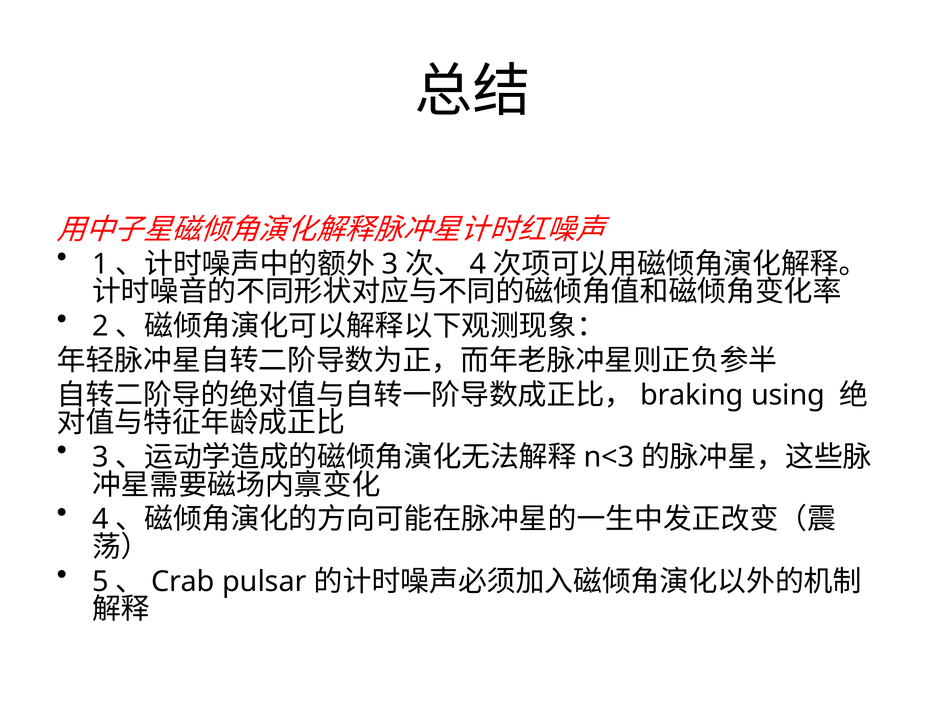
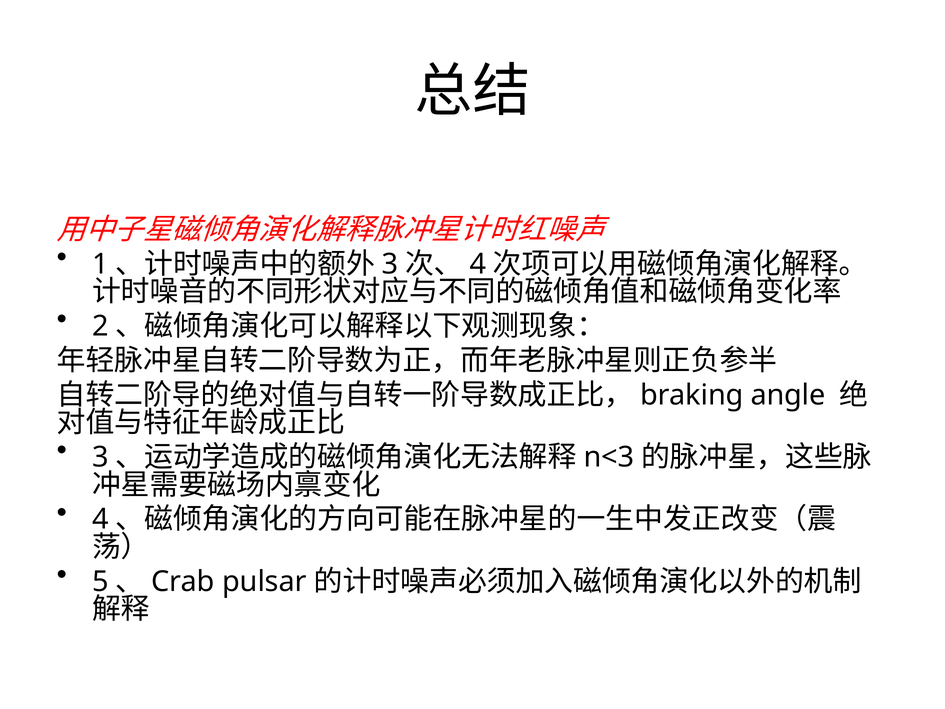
using: using -> angle (788, 395)
